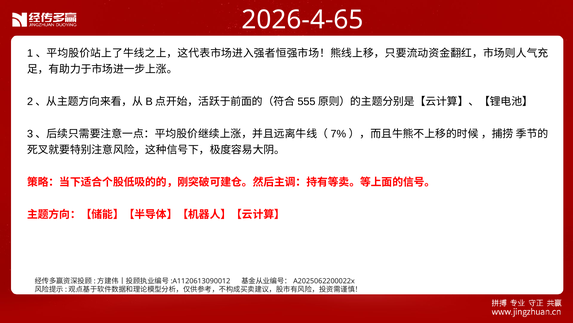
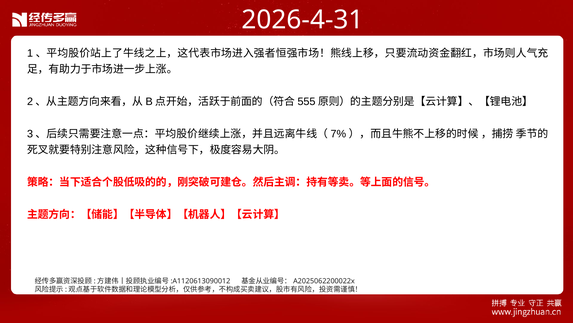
2026-4-65: 2026-4-65 -> 2026-4-31 (303, 20)
